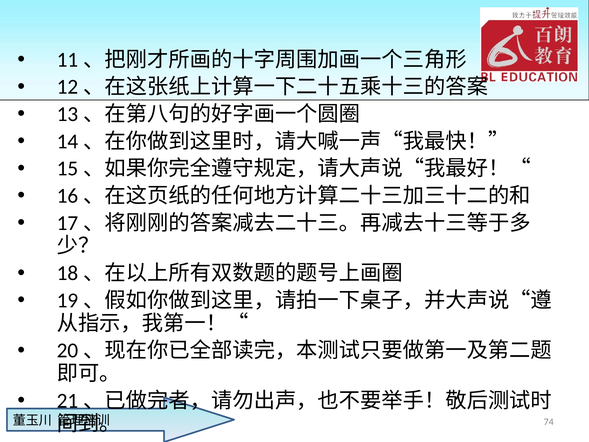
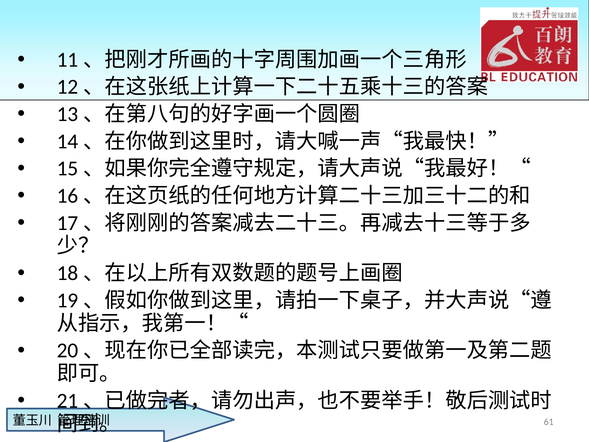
74: 74 -> 61 (549, 422)
